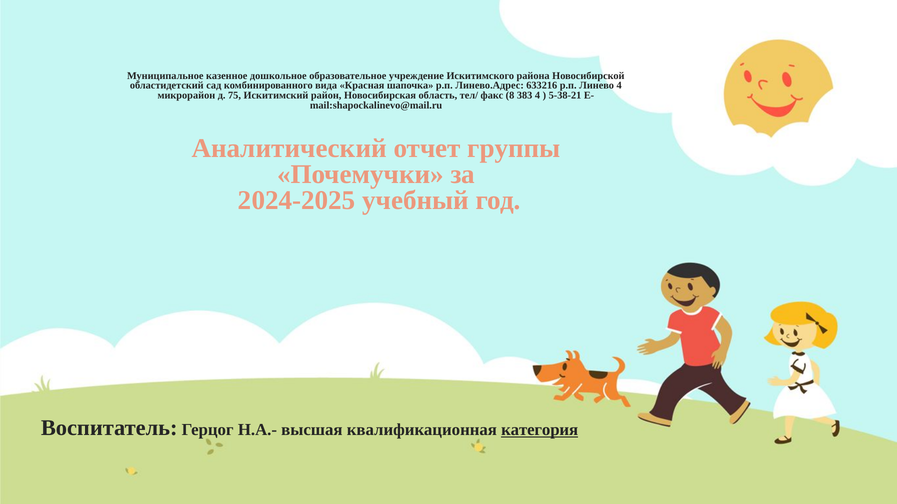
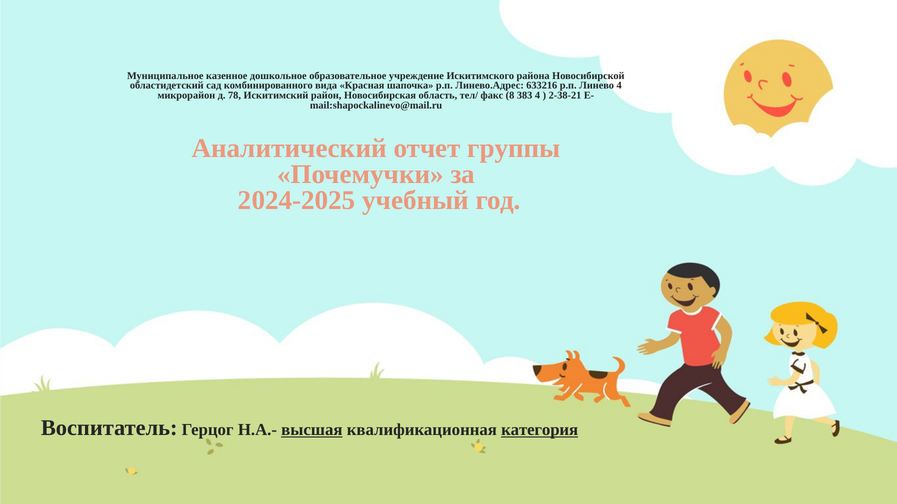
75: 75 -> 78 (235, 95)
5-38-21: 5-38-21 -> 2-38-21 (565, 95)
высшая underline: none -> present (312, 430)
